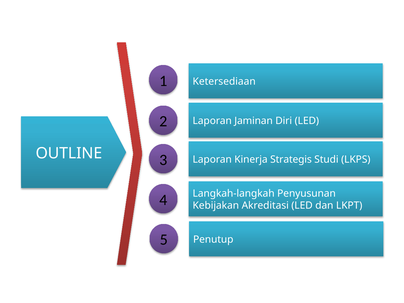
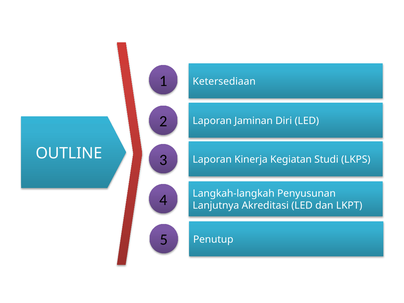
Strategis: Strategis -> Kegiatan (291, 159)
Kebijakan: Kebijakan -> Lanjutnya (216, 206)
